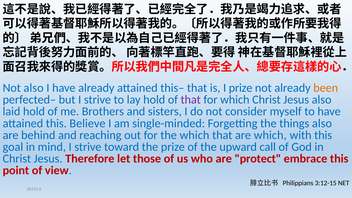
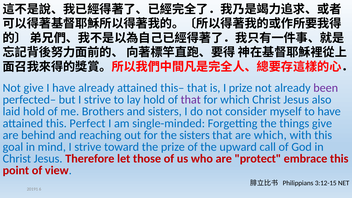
Not also: also -> give (34, 88)
been colour: orange -> purple (326, 88)
Believe: Believe -> Perfect (87, 123)
things also: also -> give (322, 123)
the which: which -> sisters (195, 135)
